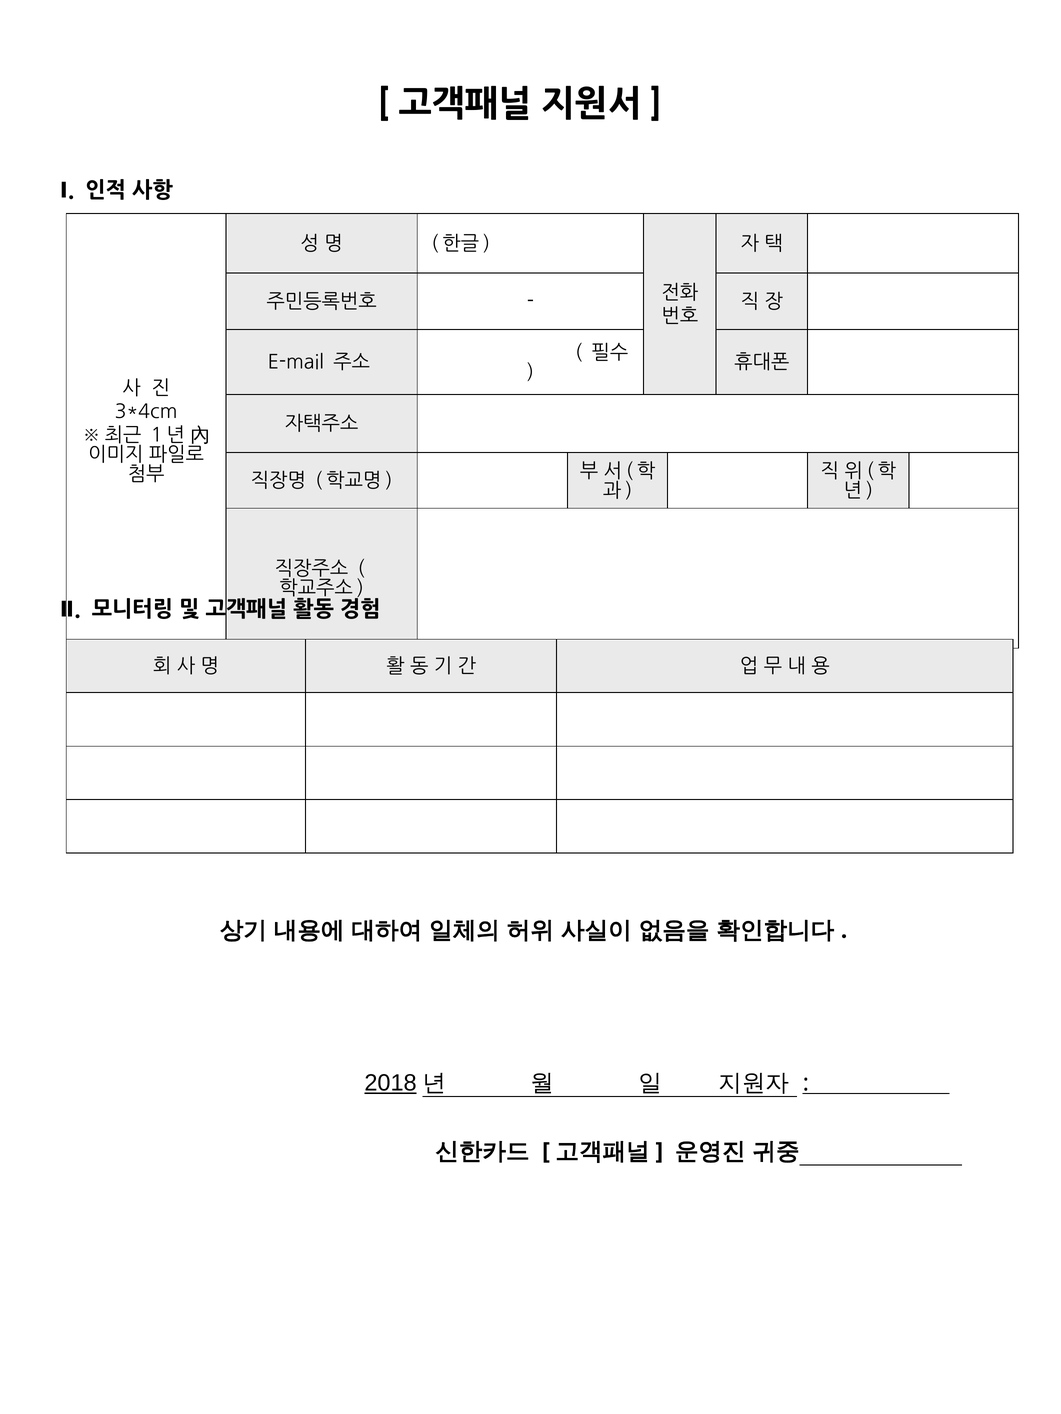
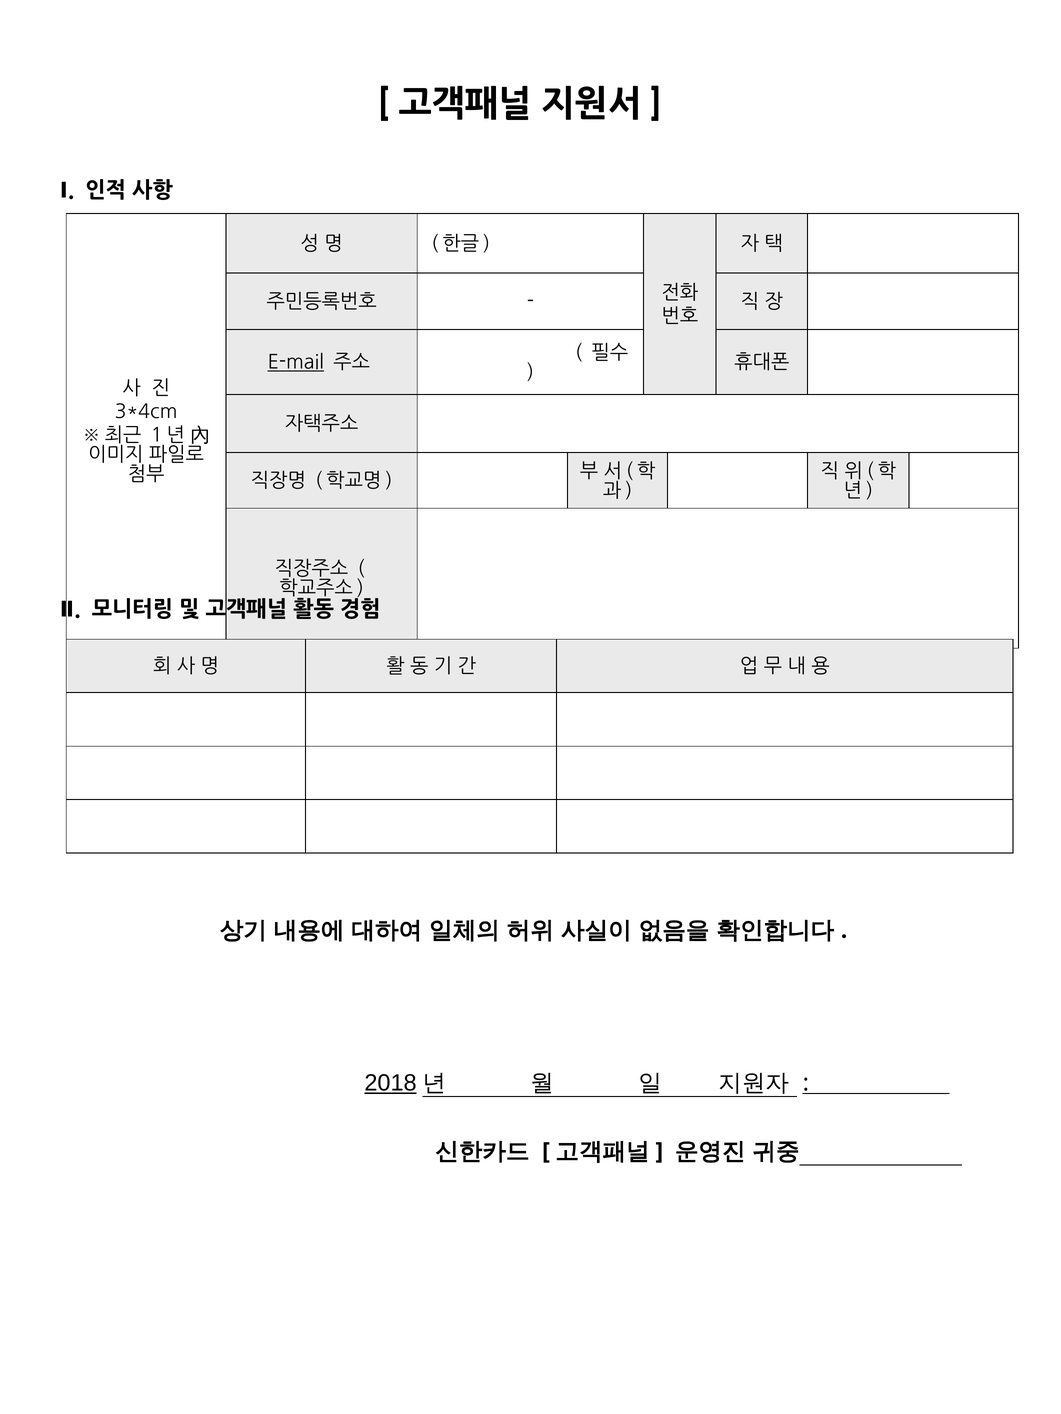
E-mail underline: none -> present (296, 363)
